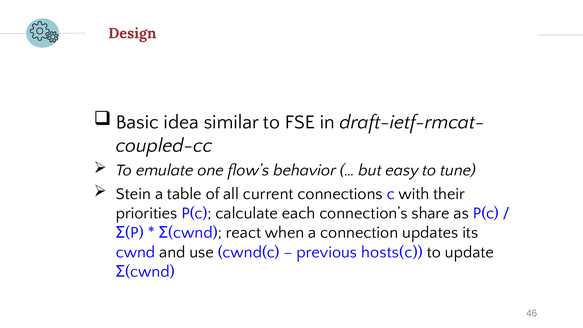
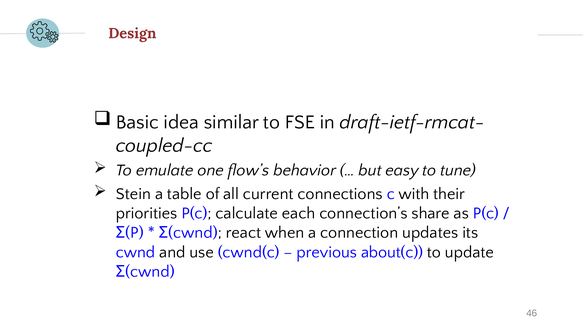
hosts(c: hosts(c -> about(c (392, 252)
